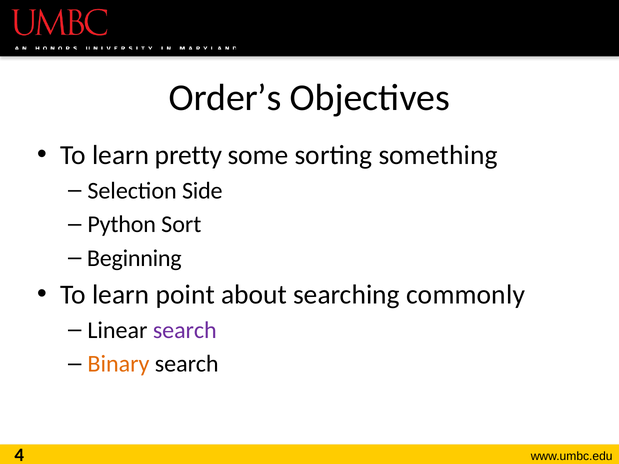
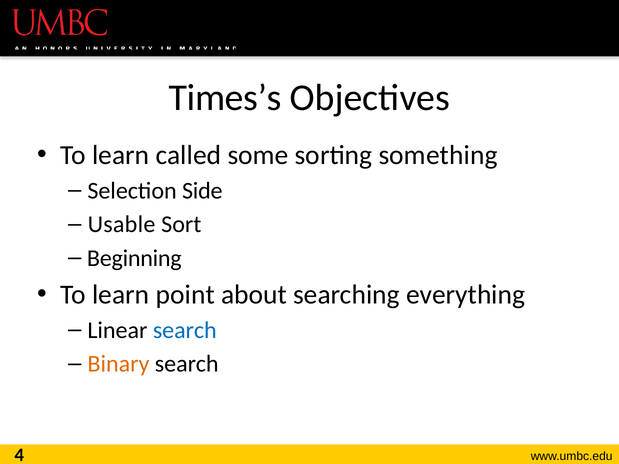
Order’s: Order’s -> Times’s (225, 98)
pretty: pretty -> called (188, 155)
Python: Python -> Usable (121, 225)
commonly: commonly -> everything (466, 295)
search colour: purple -> blue (185, 331)
